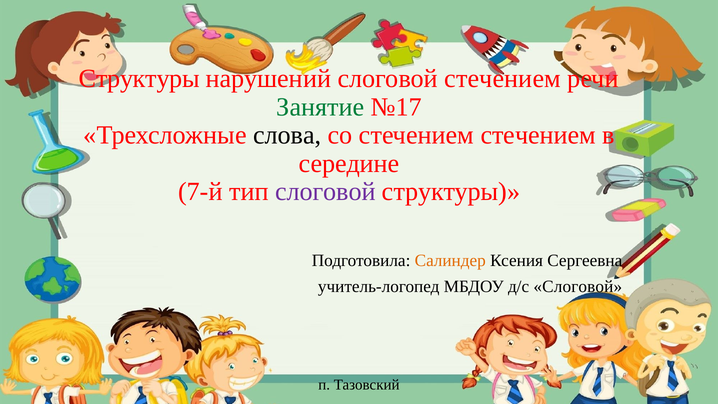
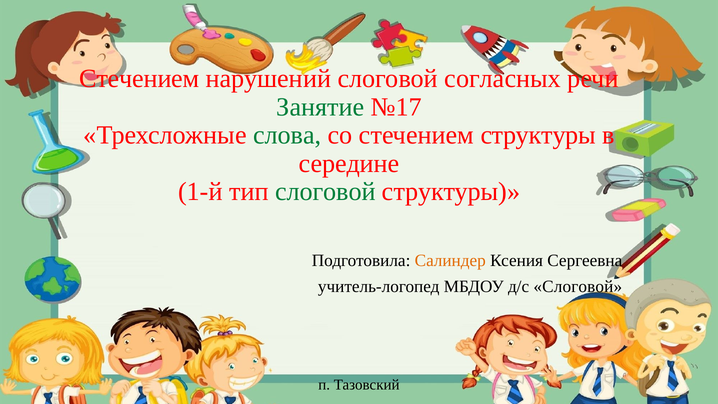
Структуры: Структуры -> Стечением (139, 79)
слоговой стечением: стечением -> согласных (503, 79)
слова colour: black -> green (287, 135)
стечением стечением: стечением -> структуры (538, 135)
7-й: 7-й -> 1-й (200, 192)
слоговой colour: purple -> green (325, 192)
